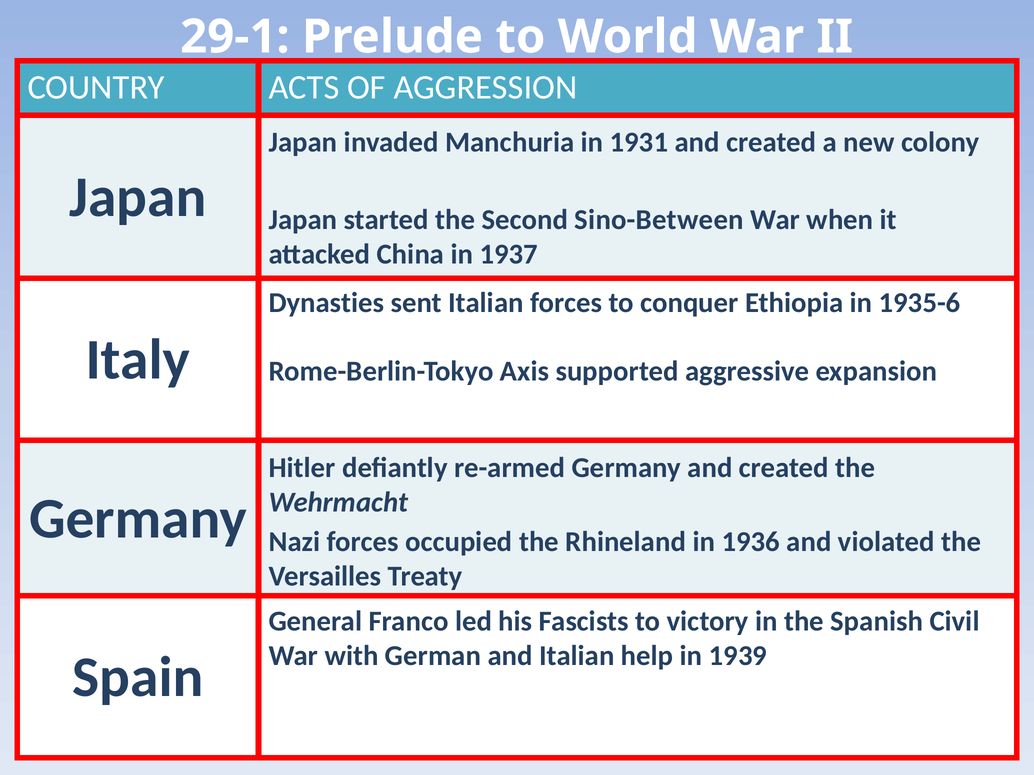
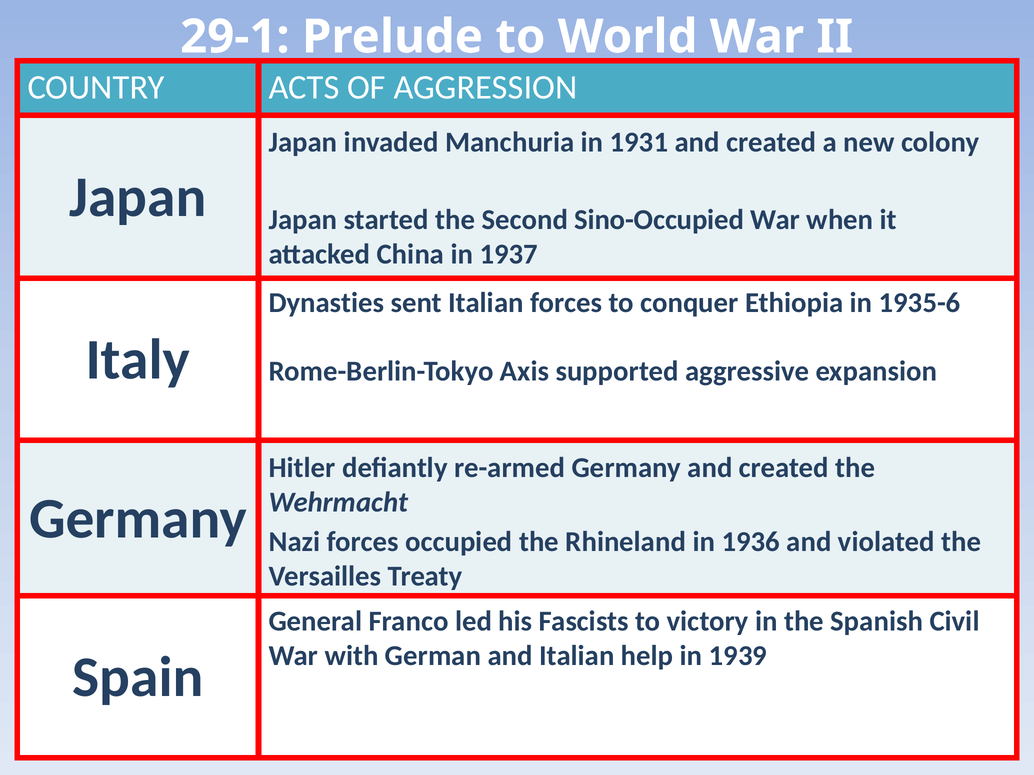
Sino-Between: Sino-Between -> Sino-Occupied (659, 220)
